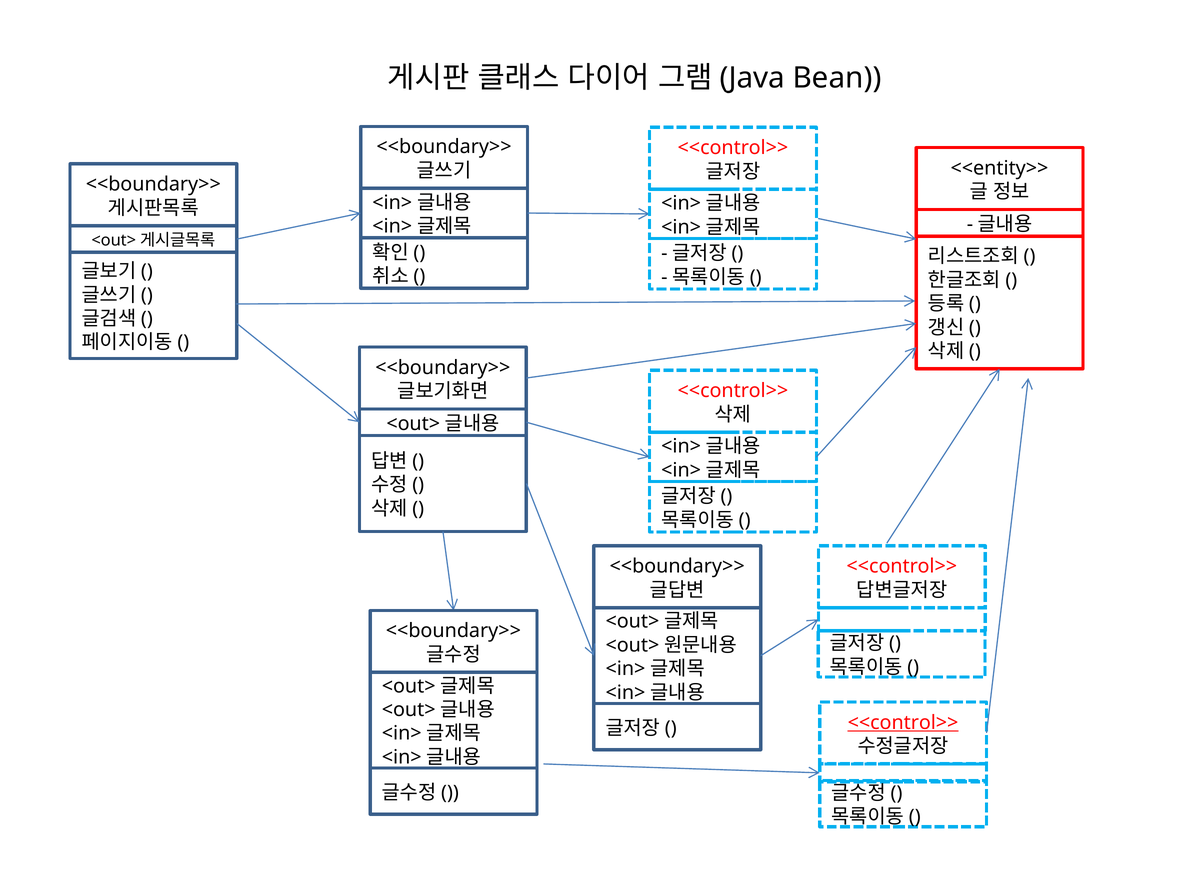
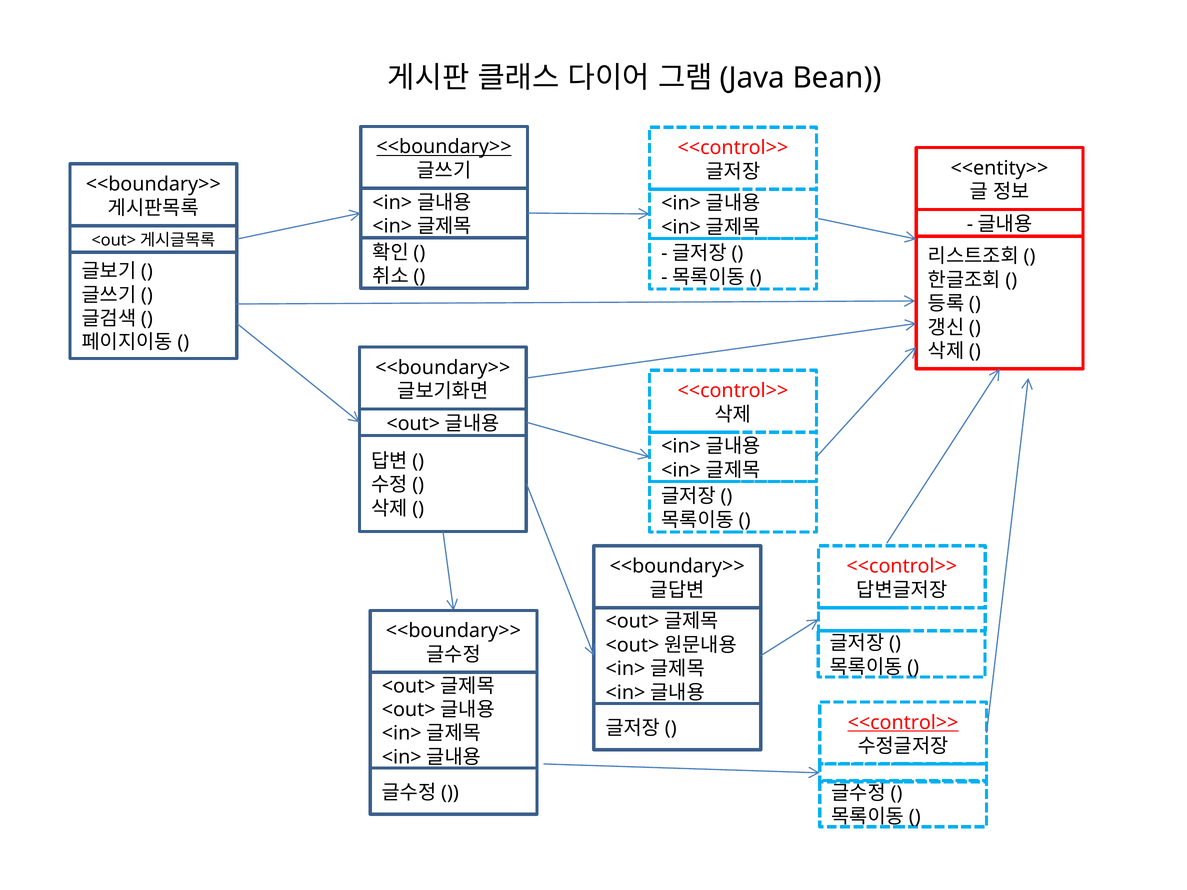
<<boundary>> underline: none -> present (444, 147)
